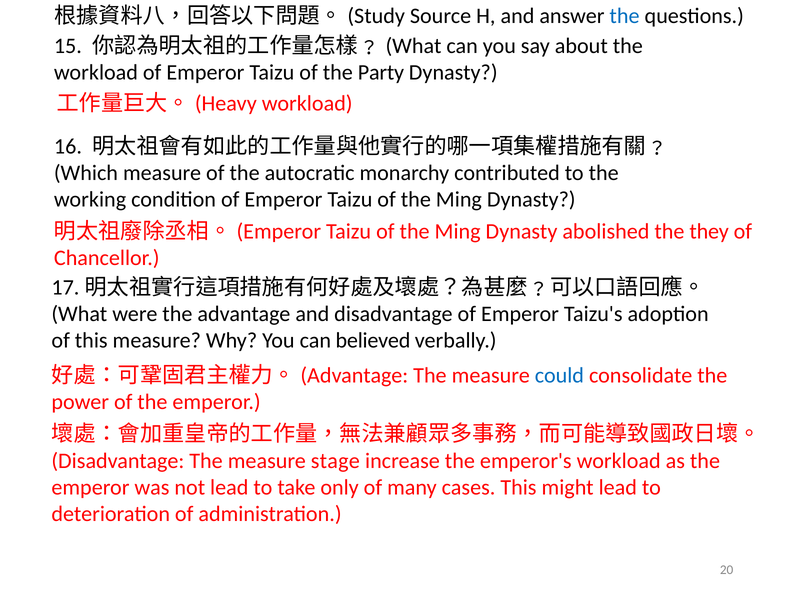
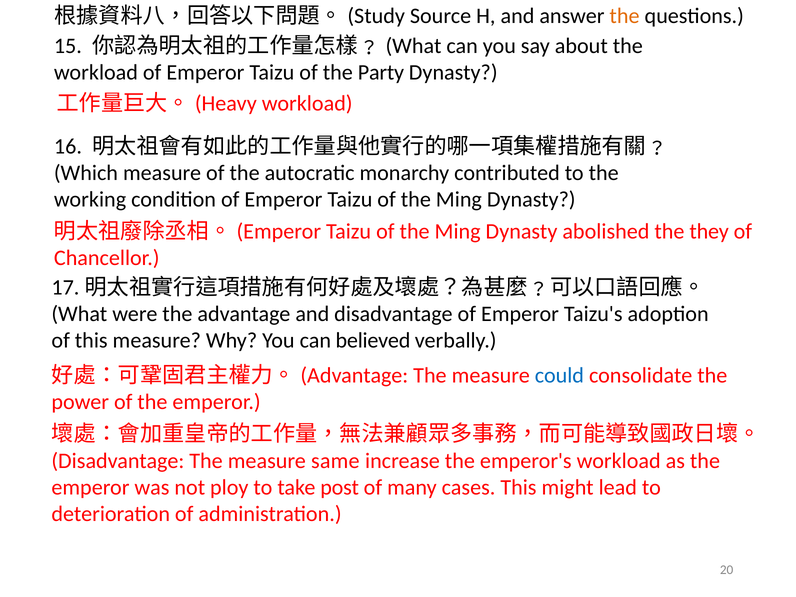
the colour: blue -> orange (625, 16)
stage: stage -> same (335, 461)
not lead: lead -> ploy (229, 487)
only: only -> post (340, 487)
